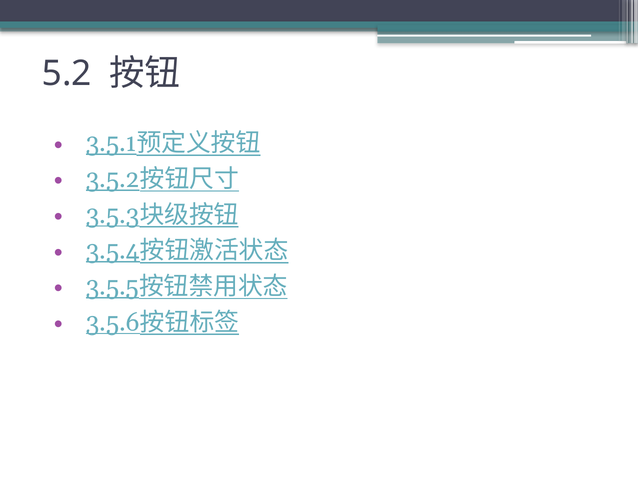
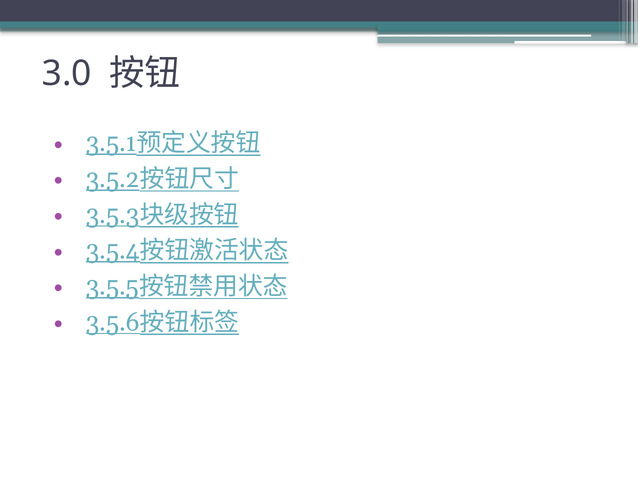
5.2: 5.2 -> 3.0 (67, 74)
